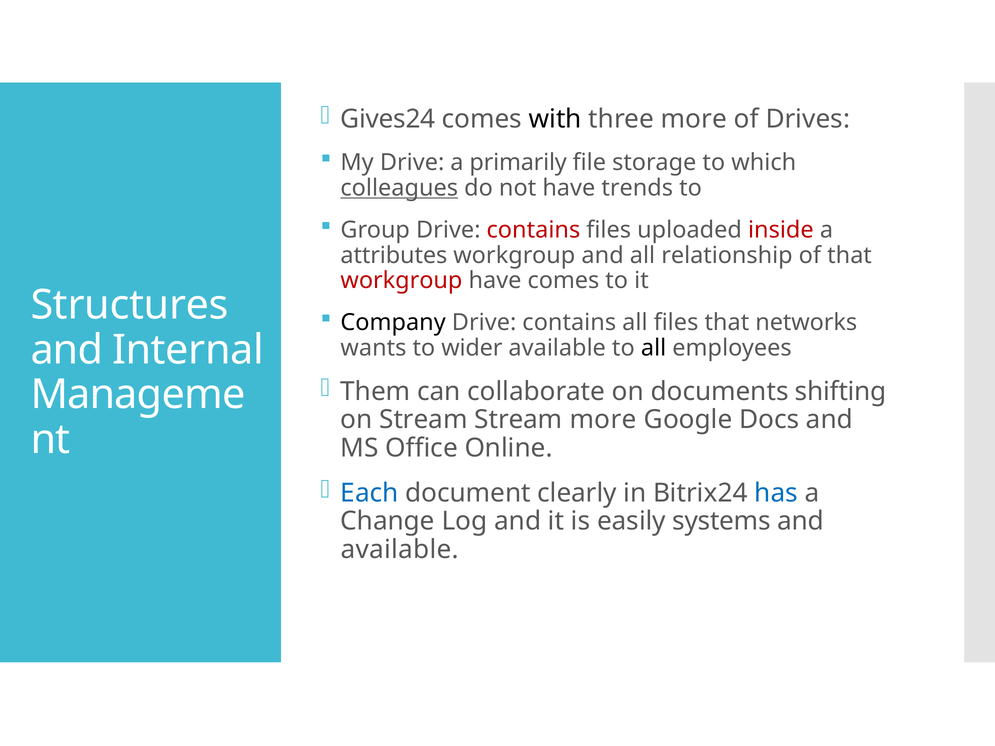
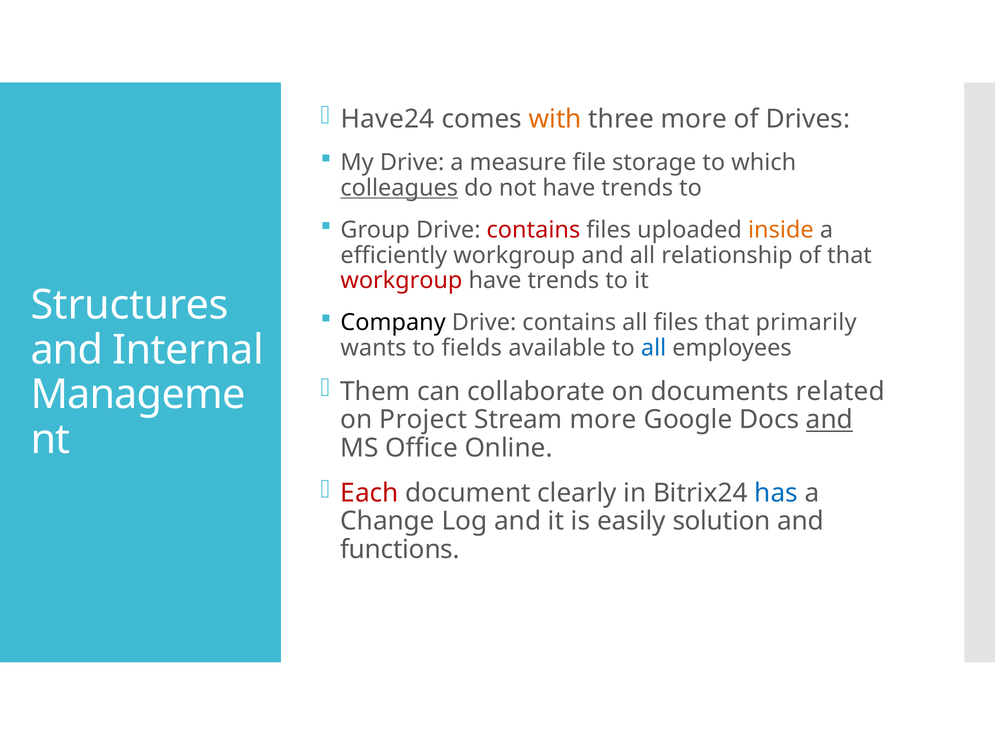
Gives24: Gives24 -> Have24 (388, 119)
with colour: black -> orange (555, 119)
primarily: primarily -> measure (518, 163)
inside colour: red -> orange (781, 230)
attributes: attributes -> efficiently (394, 255)
comes: comes -> trends (563, 281)
networks: networks -> primarily (806, 323)
wider: wider -> fields (472, 348)
all colour: black -> blue (654, 348)
shifting: shifting -> related (840, 392)
on Stream: Stream -> Project (423, 420)
and underline: none -> present (829, 420)
Each colour: blue -> red (369, 493)
systems: systems -> solution (722, 521)
available: available -> functions (400, 550)
